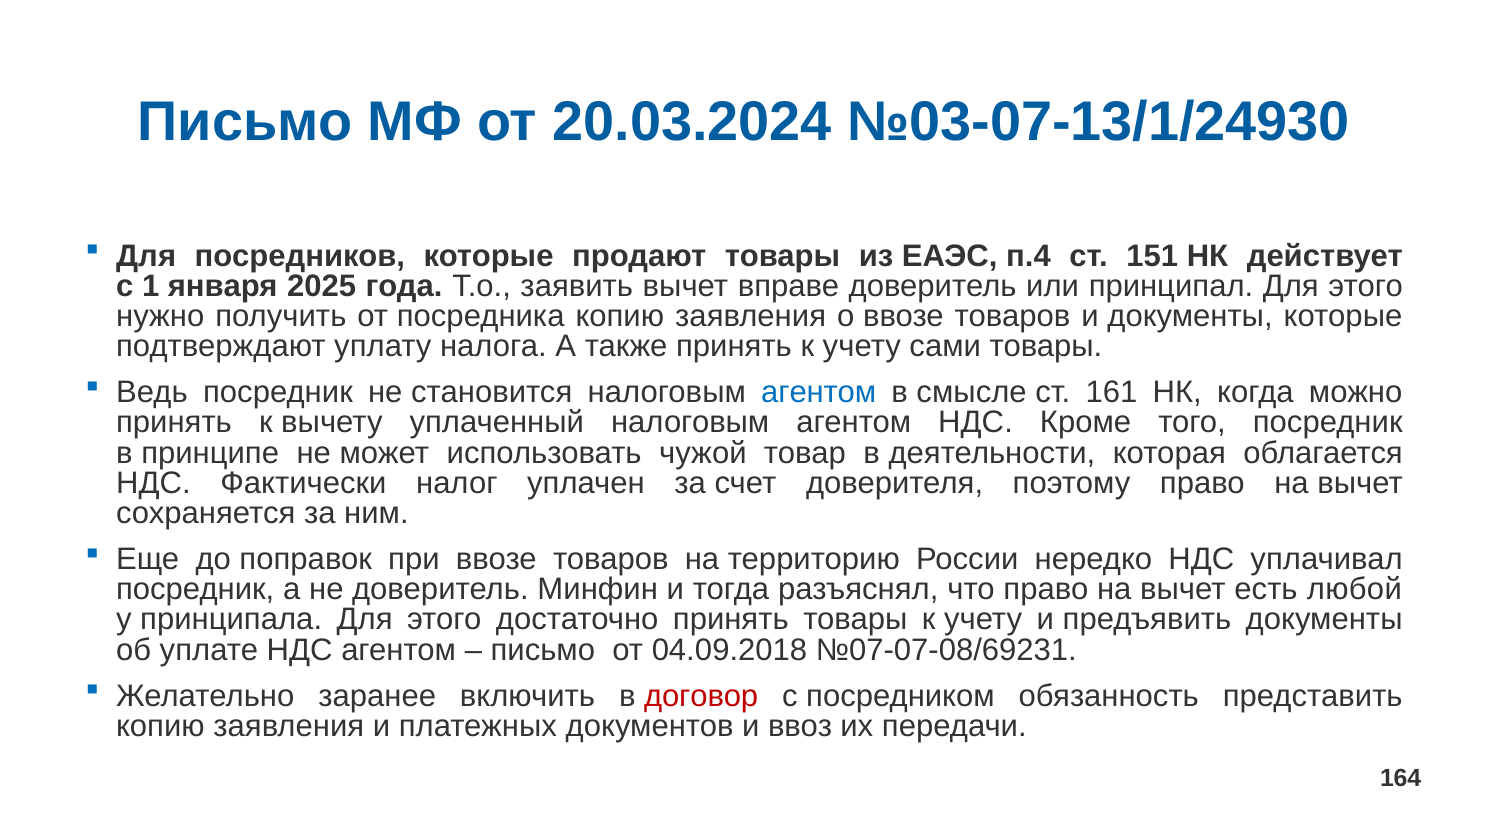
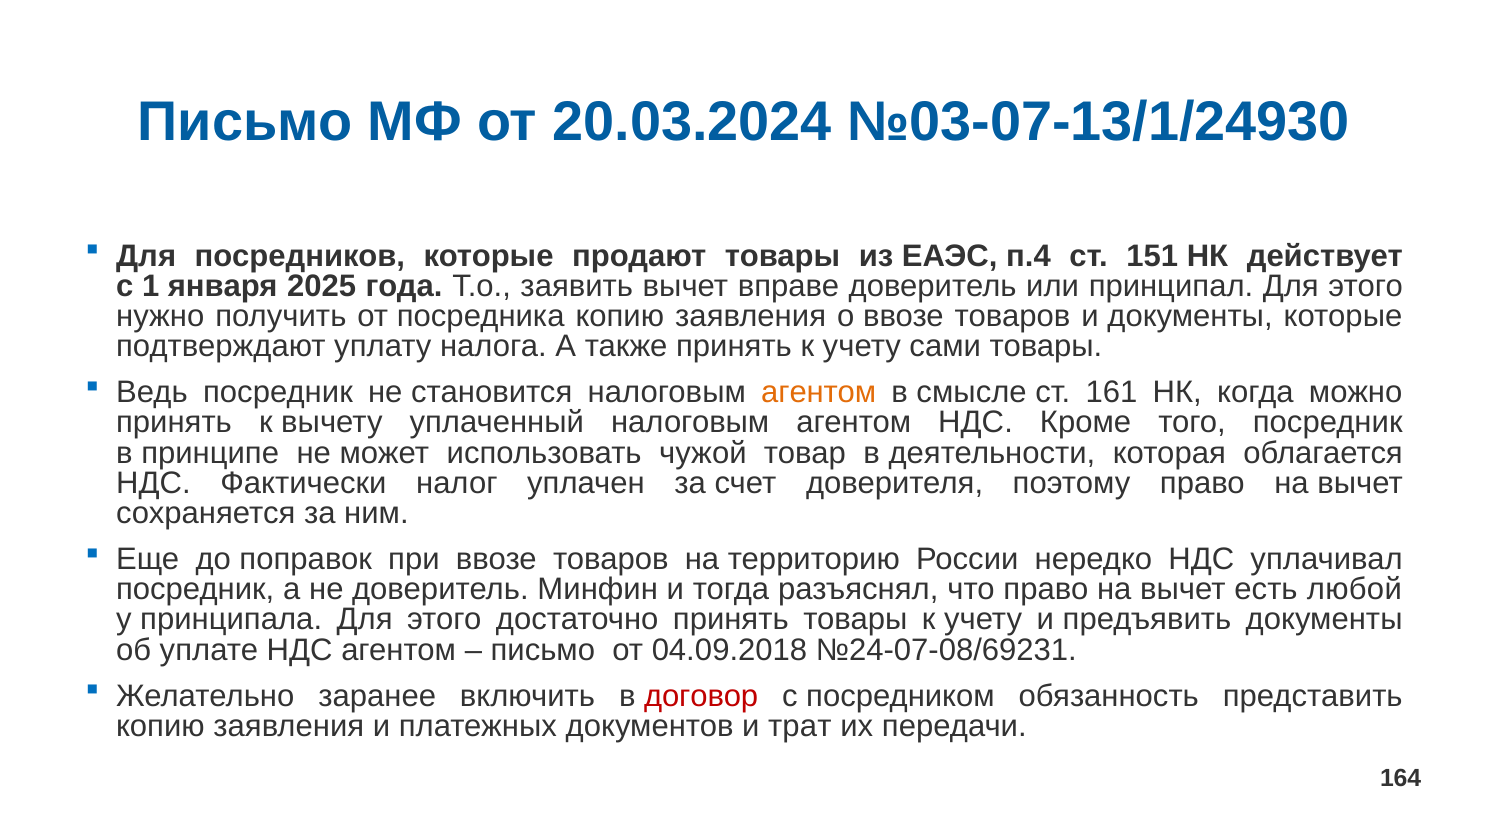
агентом colour: blue -> orange (819, 392)
№07-07-08/69231: №07-07-08/69231 -> №24-07-08/69231 (946, 649)
ввоз: ввоз -> трат (800, 726)
